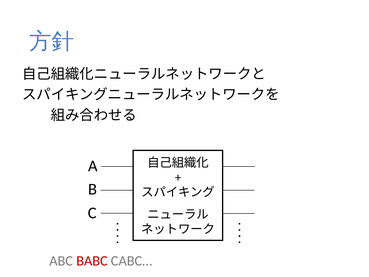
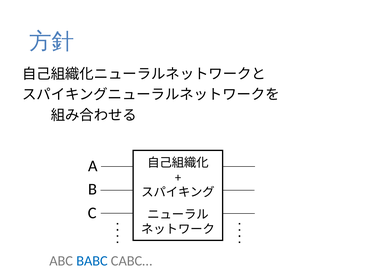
BABC colour: red -> blue (92, 261)
